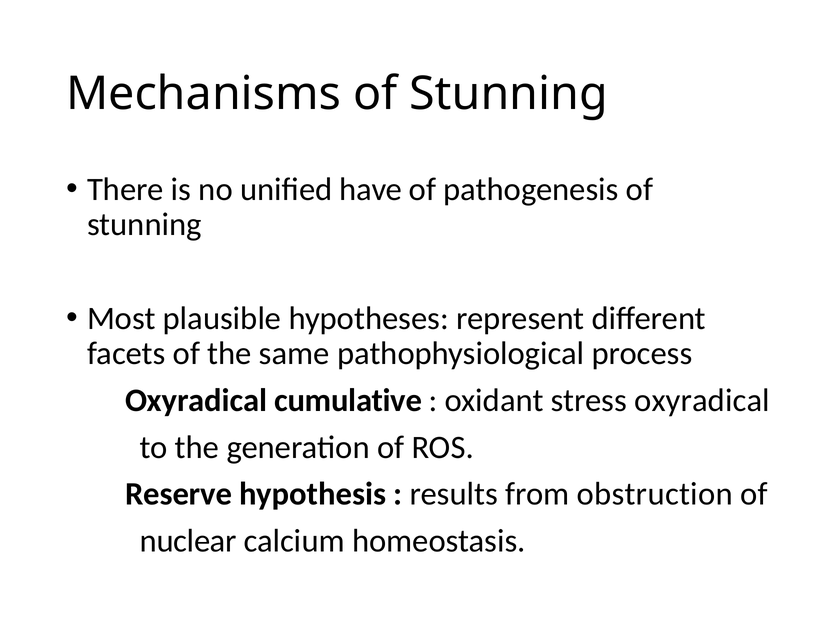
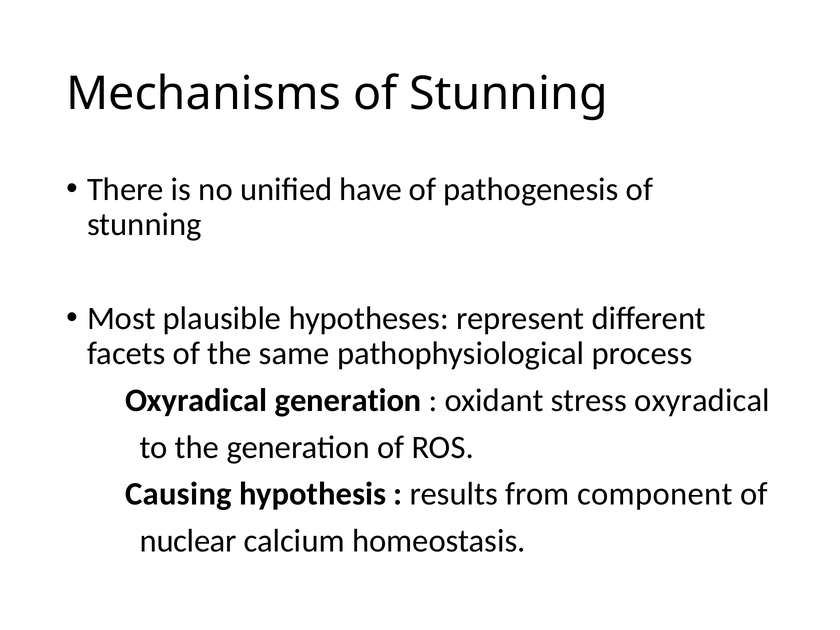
Oxyradical cumulative: cumulative -> generation (348, 400)
Reserve: Reserve -> Causing (178, 494)
obstruction: obstruction -> component (655, 494)
